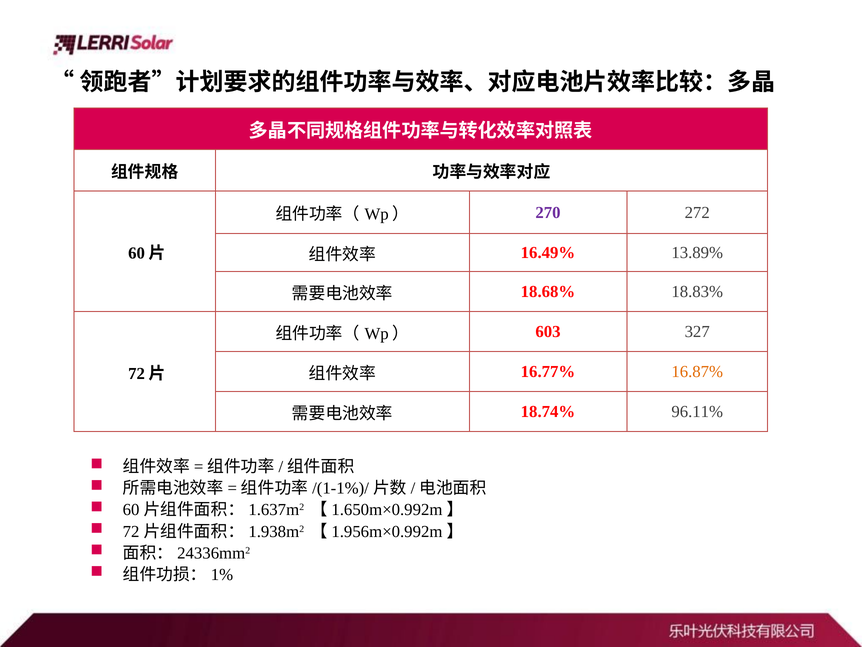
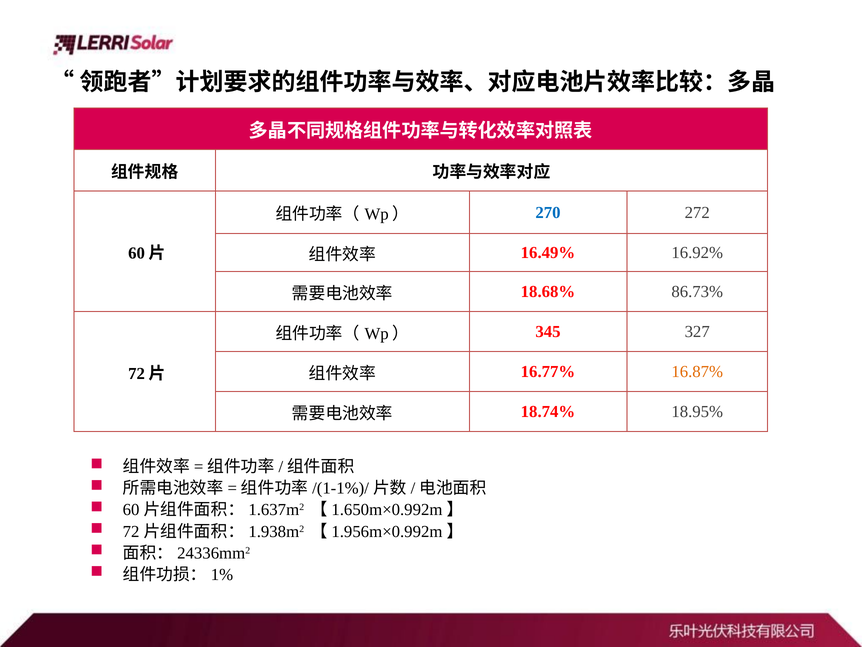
270 colour: purple -> blue (548, 213)
13.89%: 13.89% -> 16.92% (697, 253)
18.83%: 18.83% -> 86.73% (697, 292)
603: 603 -> 345 (548, 332)
96.11%: 96.11% -> 18.95% (697, 412)
